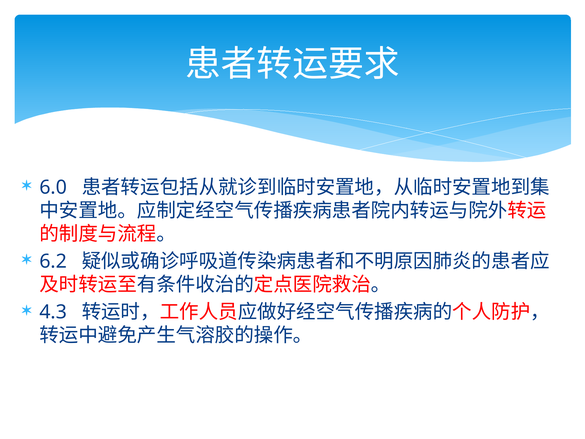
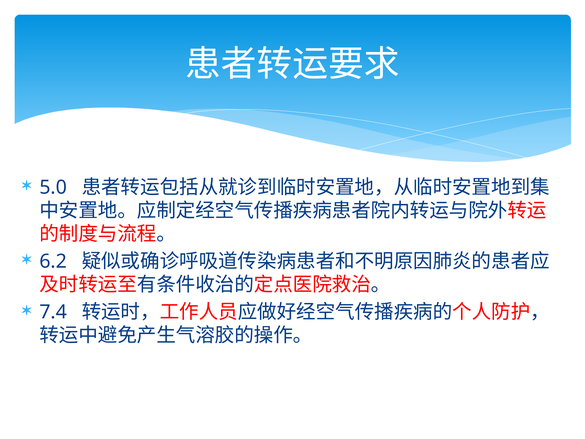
6.0: 6.0 -> 5.0 (53, 187)
4.3: 4.3 -> 7.4 (53, 312)
